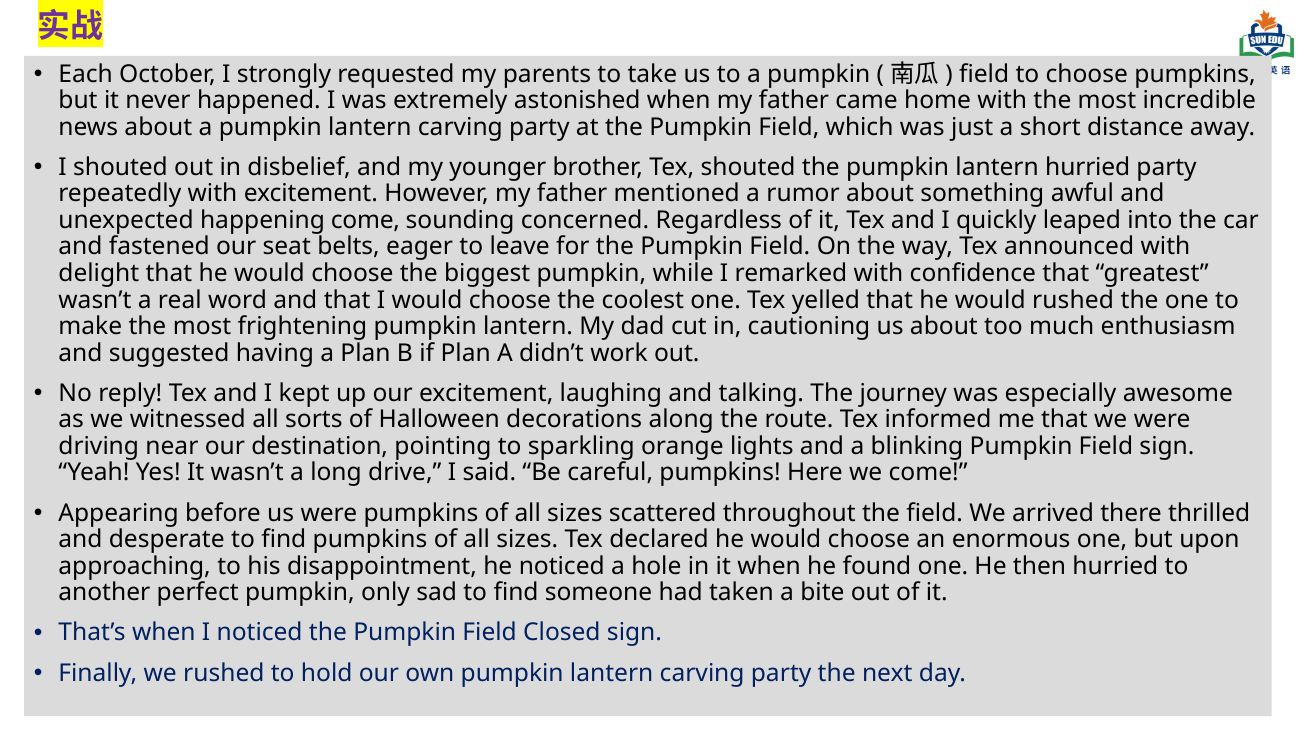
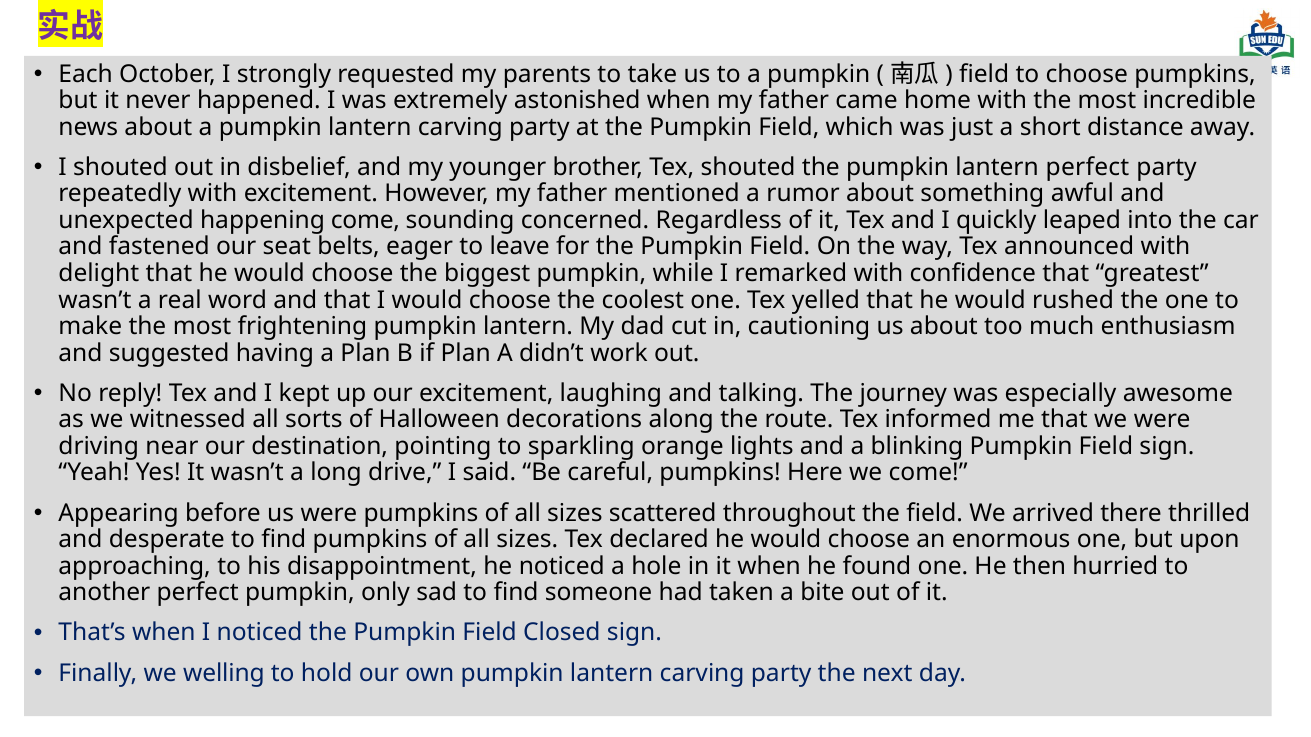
lantern hurried: hurried -> perfect (1088, 167)
we rushed: rushed -> welling (224, 673)
